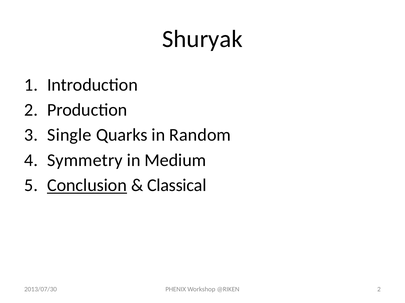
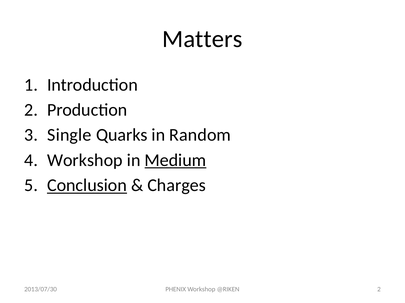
Shuryak: Shuryak -> Matters (202, 39)
Symmetry: Symmetry -> Workshop (85, 161)
Medium underline: none -> present (175, 161)
Classical: Classical -> Charges (177, 186)
